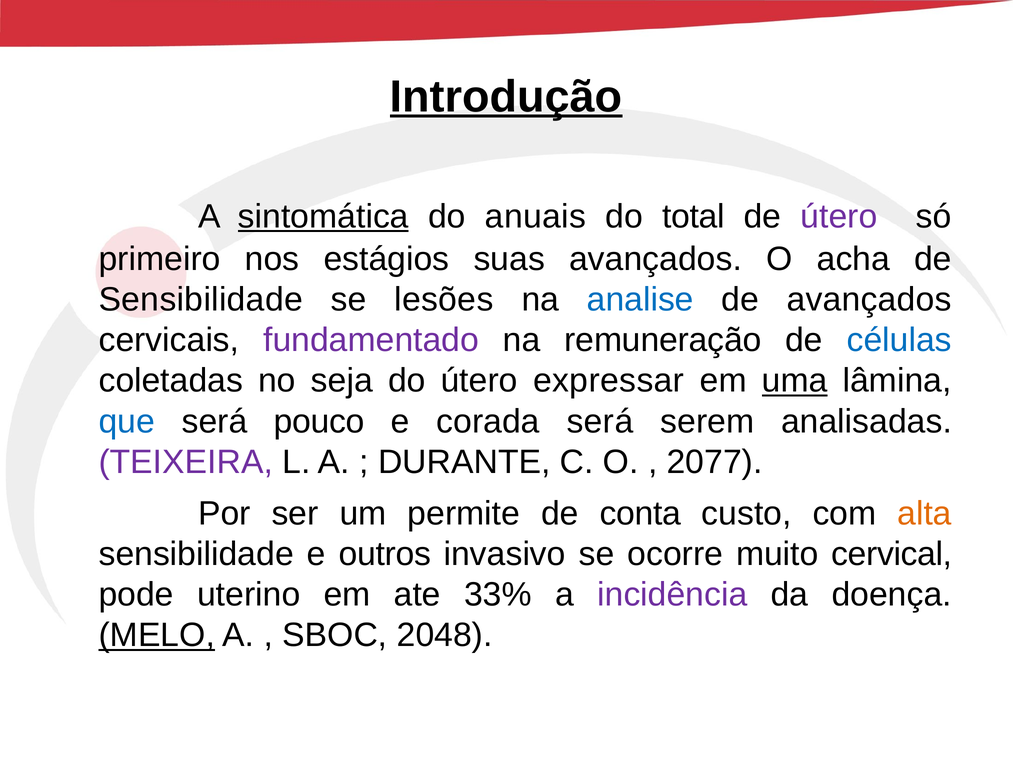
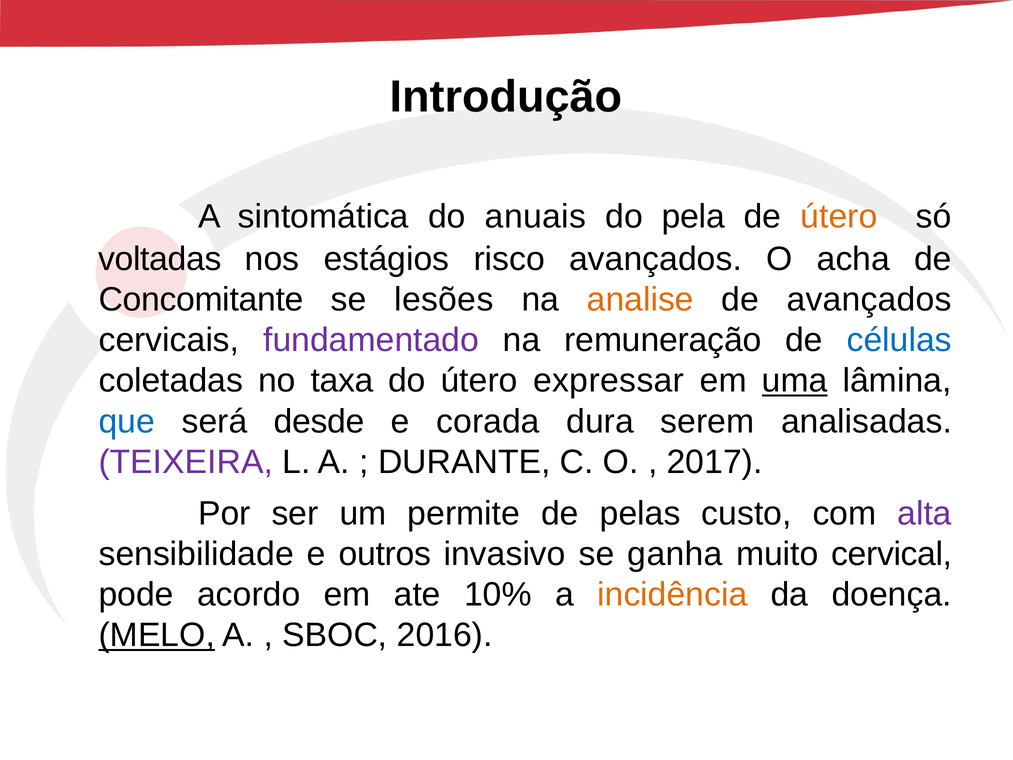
Introdução underline: present -> none (506, 97)
sintomática underline: present -> none (323, 216)
total: total -> pela (693, 216)
útero colour: purple -> orange (839, 216)
primeiro: primeiro -> voltadas (160, 259)
suas: suas -> risco (509, 259)
Sensibilidade: Sensibilidade -> Concomitante (201, 300)
analise colour: blue -> orange (640, 300)
seja: seja -> taxa (342, 381)
pouco: pouco -> desde (319, 421)
corada será: será -> dura (600, 421)
2077: 2077 -> 2017 (715, 462)
conta: conta -> pelas (640, 513)
alta colour: orange -> purple (925, 513)
ocorre: ocorre -> ganha (675, 554)
uterino: uterino -> acordo (249, 595)
33%: 33% -> 10% (498, 595)
incidência colour: purple -> orange (672, 595)
2048: 2048 -> 2016 (445, 635)
